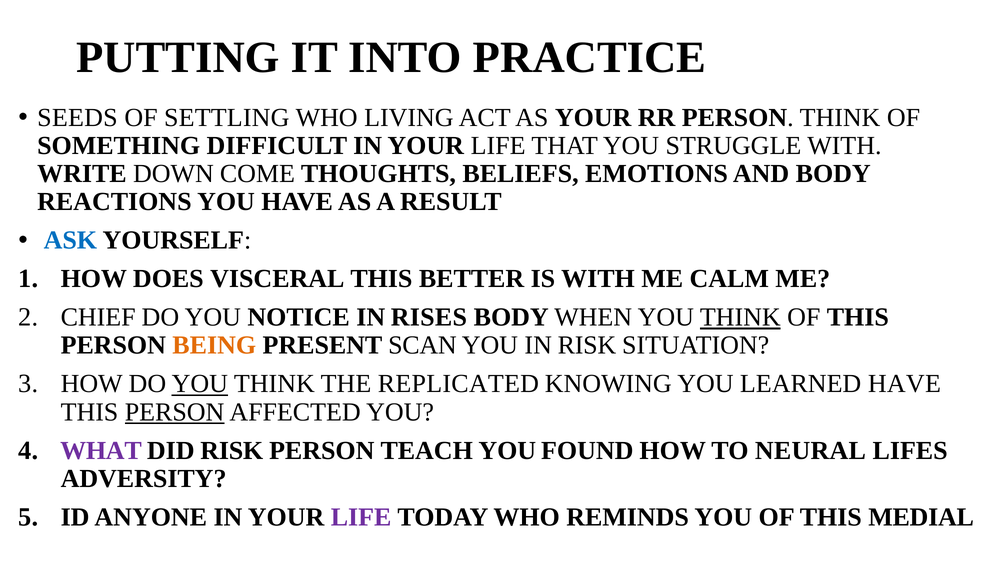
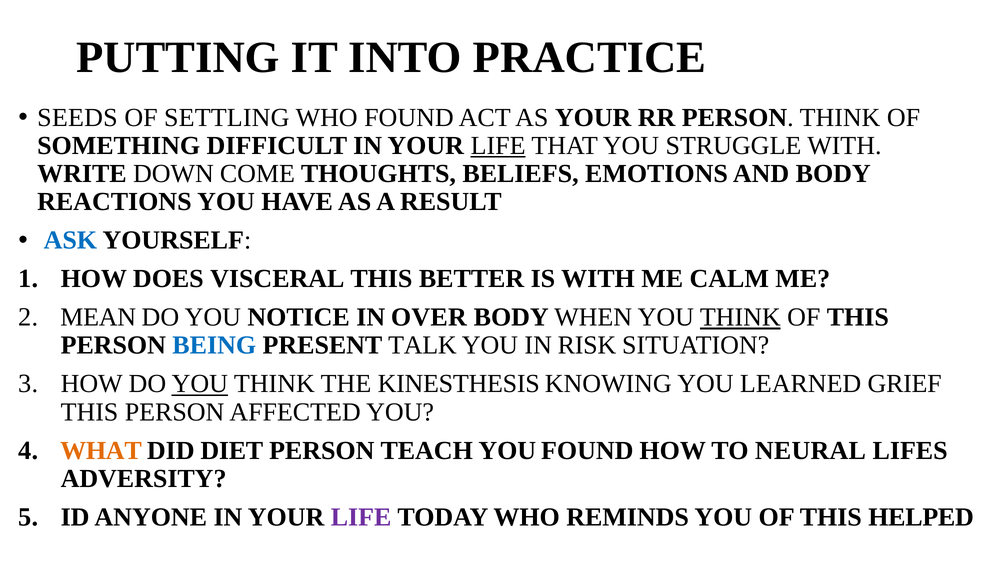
WHO LIVING: LIVING -> FOUND (409, 118)
LIFE underline: none -> present (498, 146)
CHIEF: CHIEF -> MEAN (98, 317)
RISES: RISES -> OVER (429, 317)
BEING colour: orange -> blue (214, 345)
SCAN: SCAN -> TALK (422, 345)
REPLICATED: REPLICATED -> KINESTHESIS (459, 384)
LEARNED HAVE: HAVE -> GRIEF (905, 384)
PERSON underline: present -> none (175, 412)
WHAT colour: purple -> orange (101, 450)
DID RISK: RISK -> DIET (232, 450)
MEDIAL: MEDIAL -> HELPED (921, 517)
